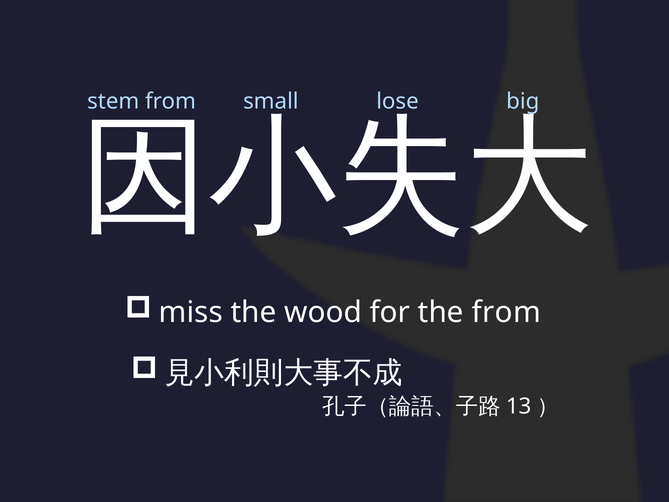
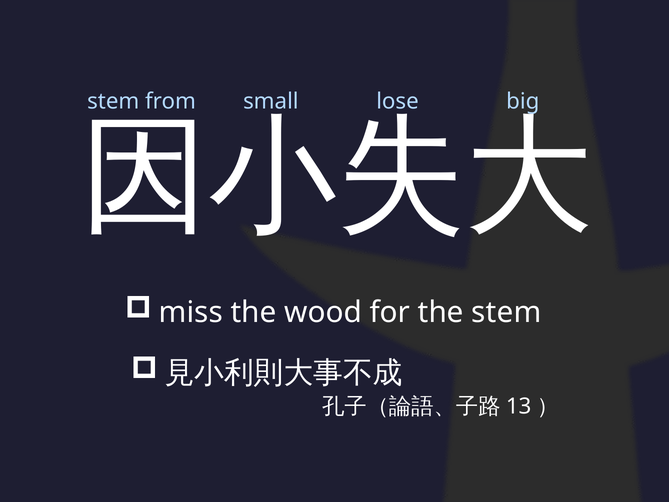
the from: from -> stem (506, 312)
